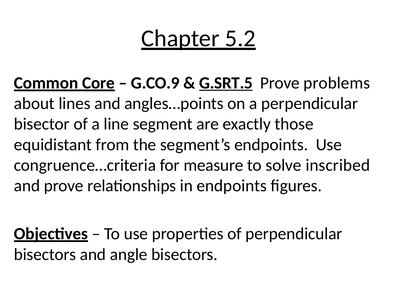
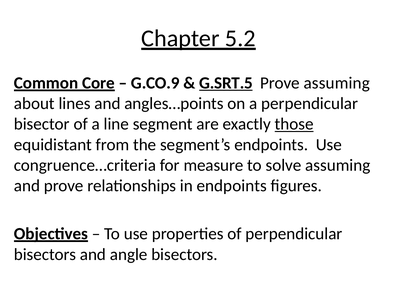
Prove problems: problems -> assuming (337, 83)
those underline: none -> present (294, 124)
solve inscribed: inscribed -> assuming (338, 165)
